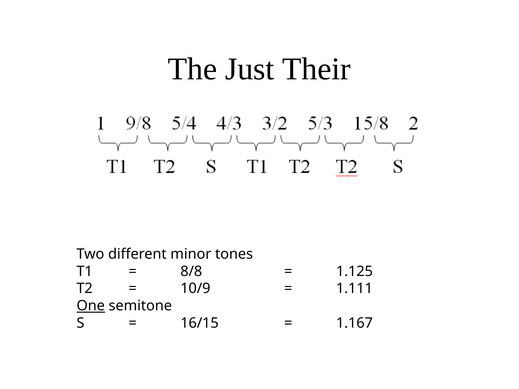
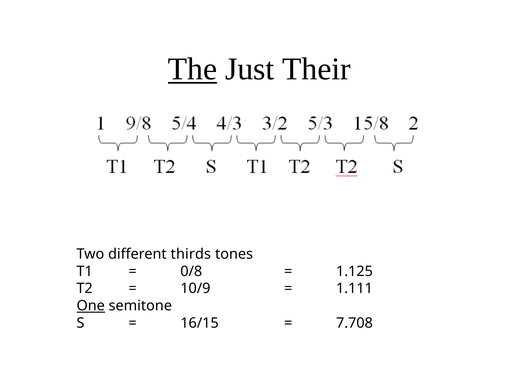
The underline: none -> present (192, 69)
minor: minor -> thirds (191, 254)
8/8: 8/8 -> 0/8 (191, 271)
1.167: 1.167 -> 7.708 (354, 323)
